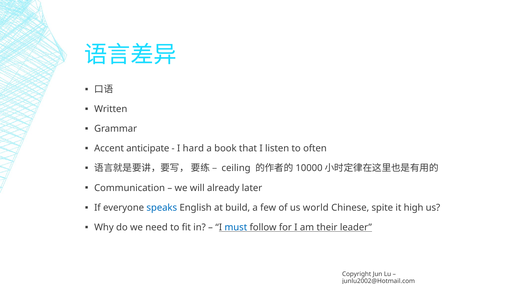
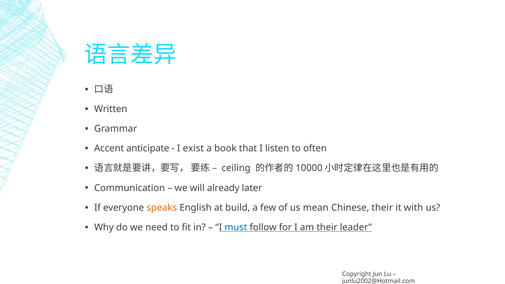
hard: hard -> exist (193, 149)
speaks colour: blue -> orange (162, 208)
world: world -> mean (316, 208)
Chinese spite: spite -> their (382, 208)
high: high -> with (413, 208)
